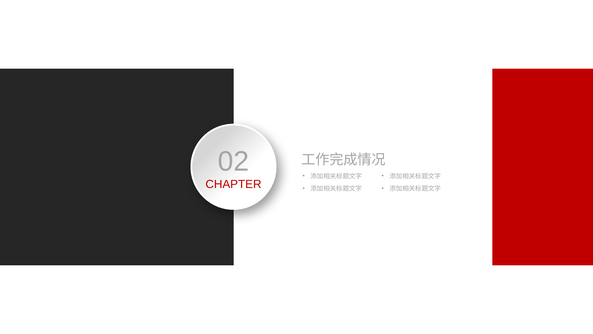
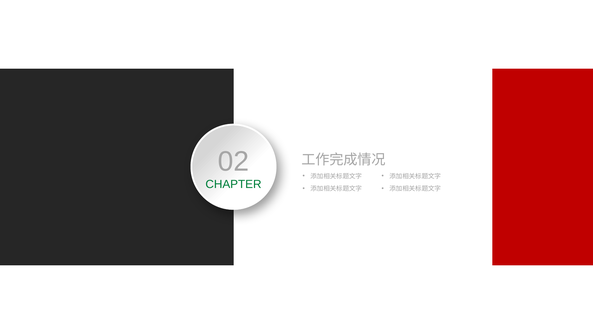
CHAPTER colour: red -> green (233, 184)
